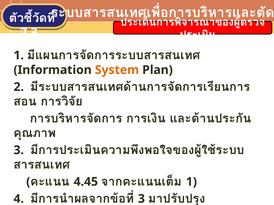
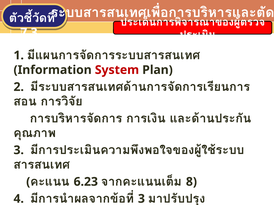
System colour: orange -> red (117, 70)
4.45: 4.45 -> 6.23 (86, 182)
1: 1 -> 8 (191, 182)
